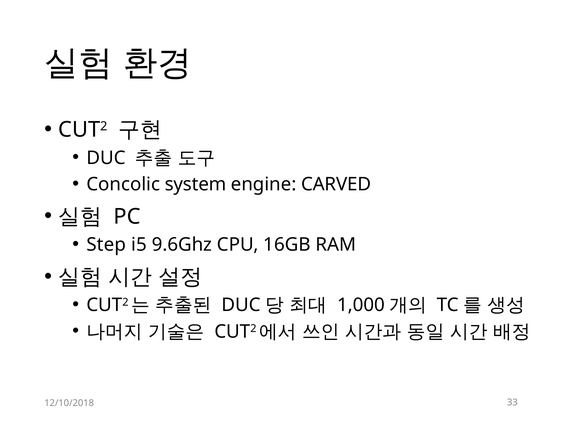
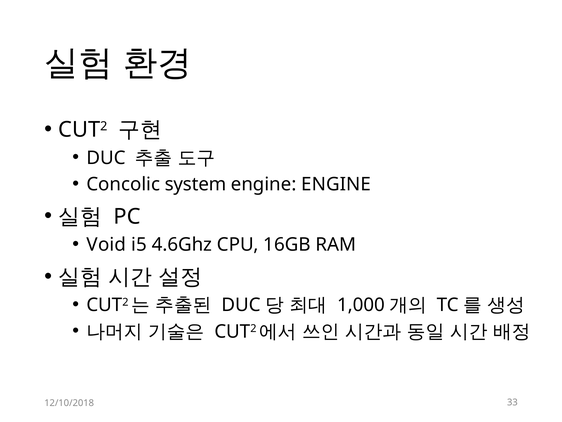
engine CARVED: CARVED -> ENGINE (336, 184)
Step: Step -> Void (106, 244)
9.6Ghz: 9.6Ghz -> 4.6Ghz (182, 244)
